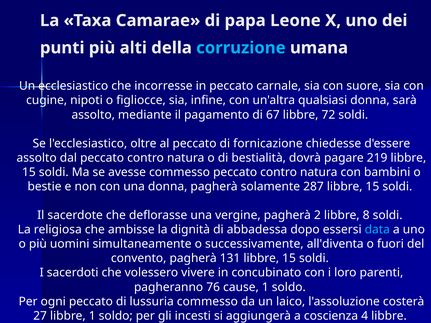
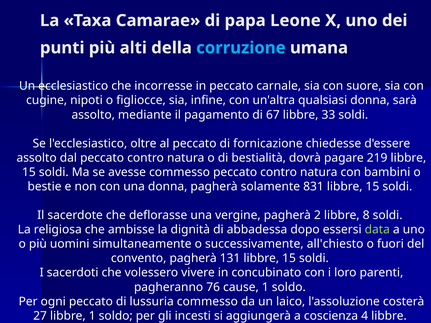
72: 72 -> 33 (328, 115)
287: 287 -> 831 (313, 187)
data colour: light blue -> light green (377, 230)
all'diventa: all'diventa -> all'chiesto (335, 244)
